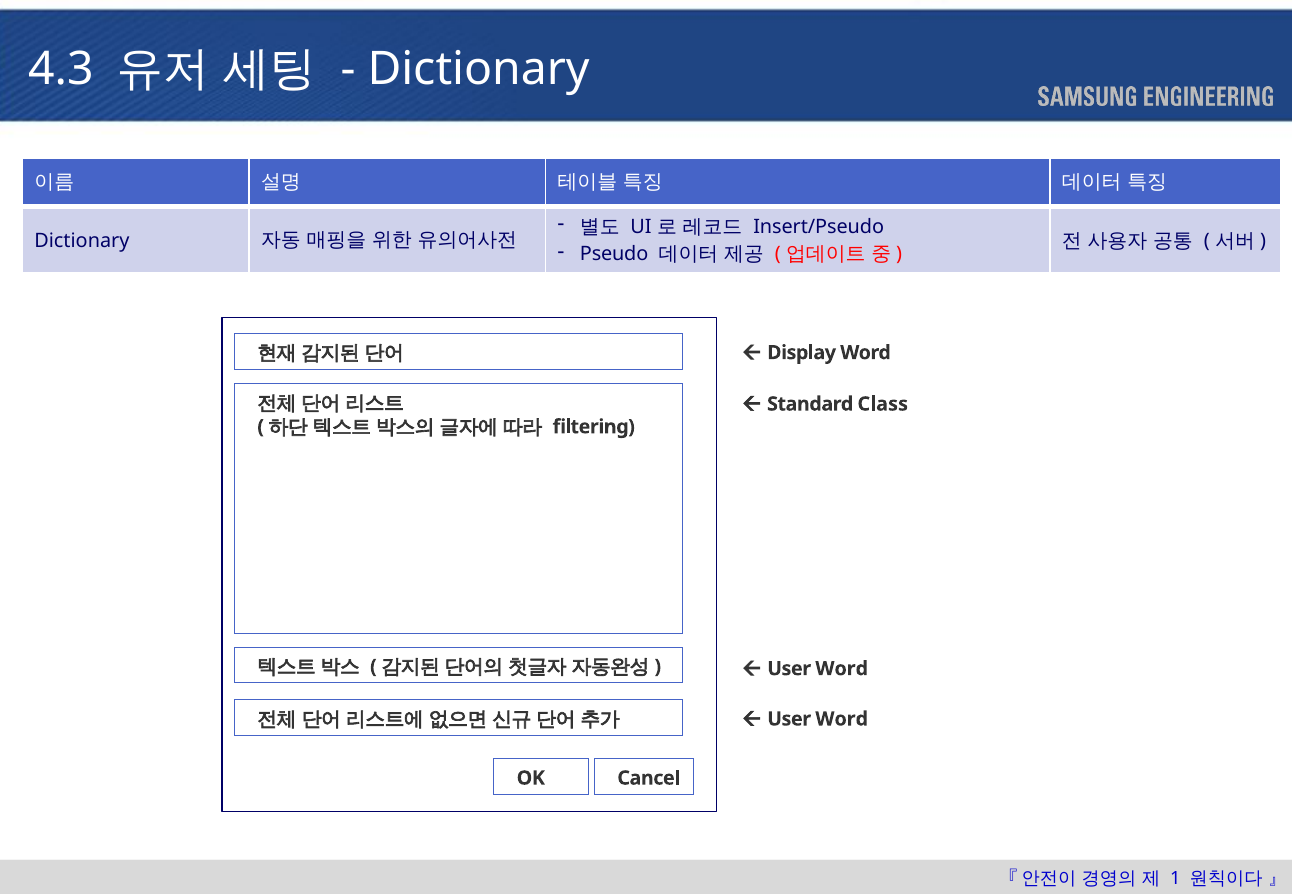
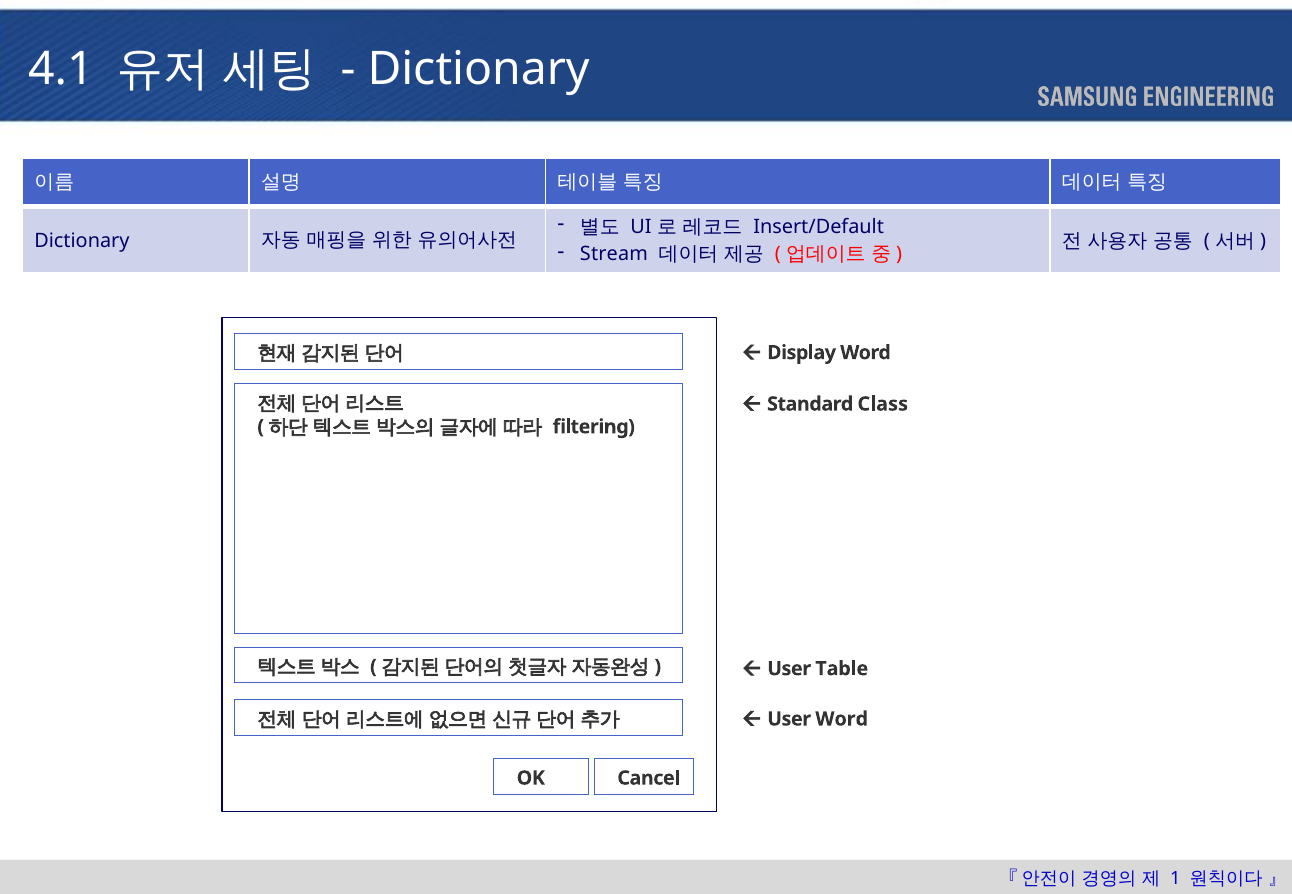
4.3: 4.3 -> 4.1 (61, 69)
Insert/Pseudo: Insert/Pseudo -> Insert/Default (819, 227)
Pseudo: Pseudo -> Stream (614, 255)
Word: Word -> Table (842, 669)
